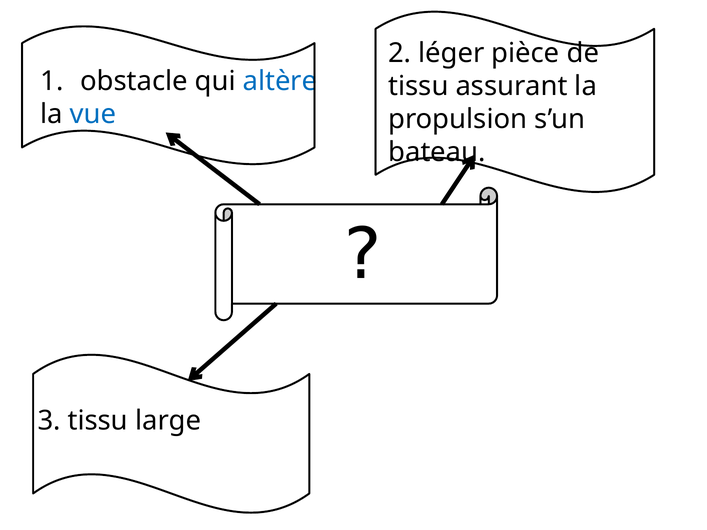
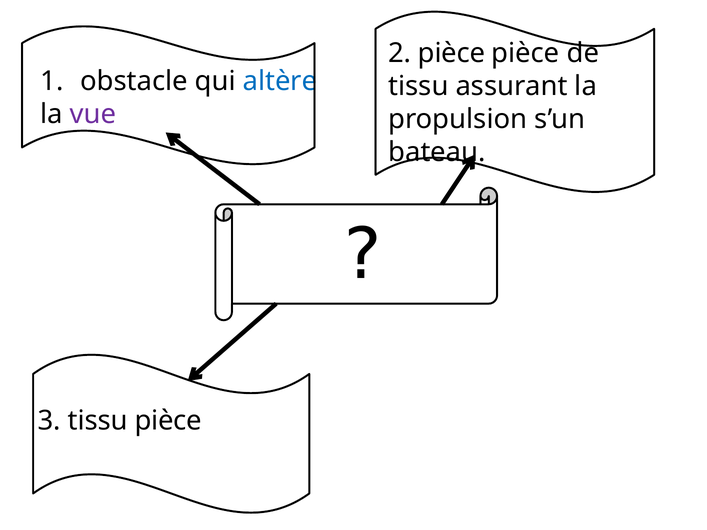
2 léger: léger -> pièce (452, 53)
vue colour: blue -> purple (93, 114)
tissu large: large -> pièce (168, 421)
